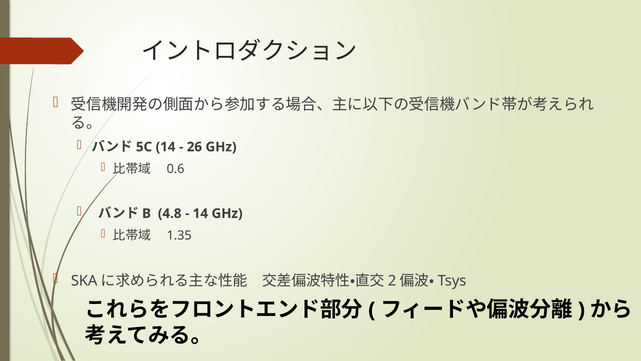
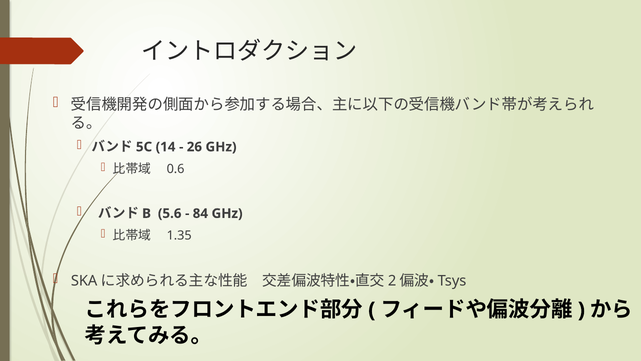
4.8: 4.8 -> 5.6 (170, 213)
14: 14 -> 84 (200, 213)
